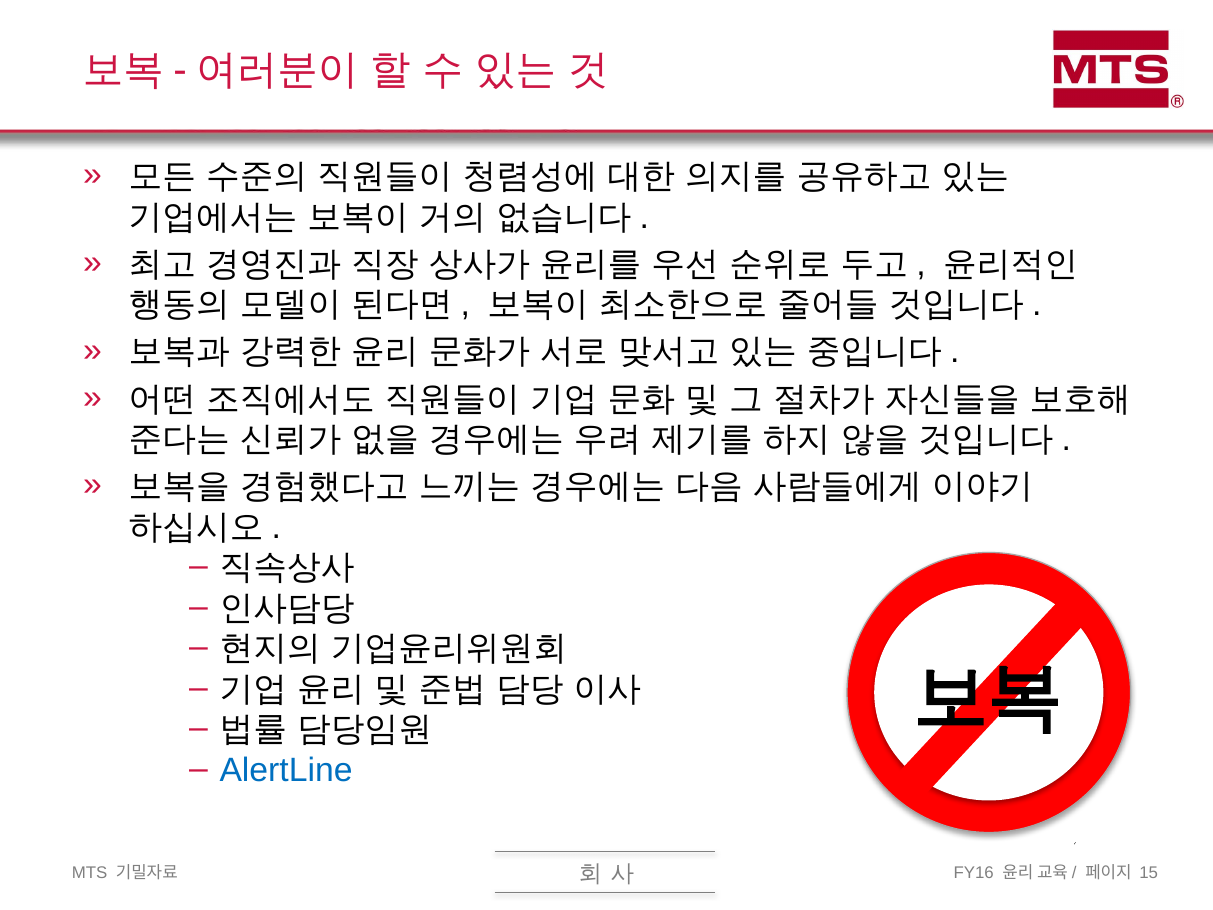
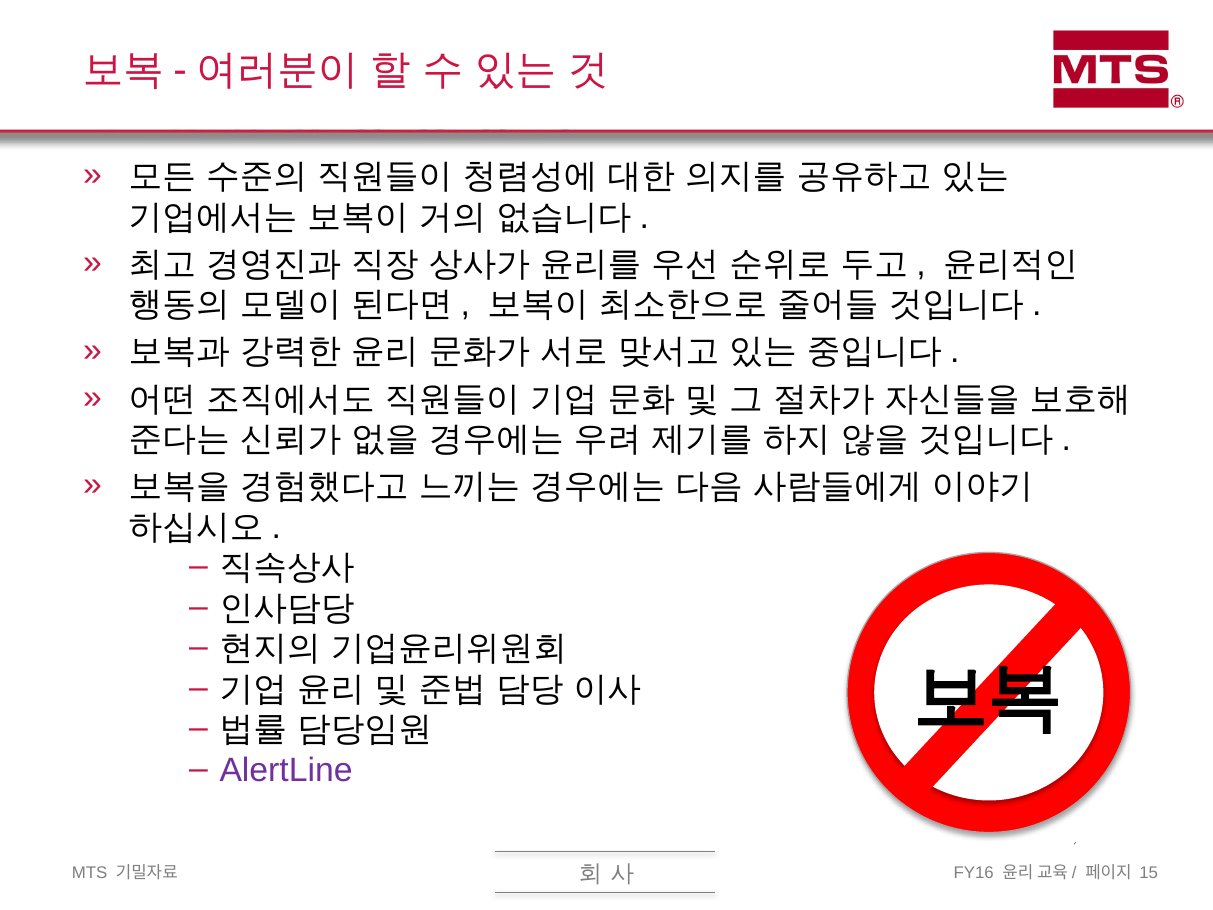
AlertLine colour: blue -> purple (286, 770)
